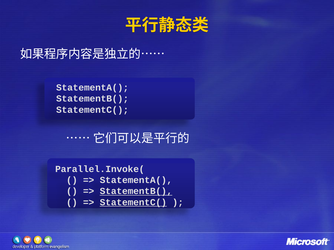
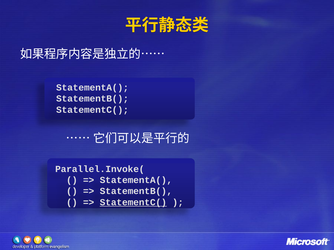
StatementB( underline: present -> none (136, 192)
